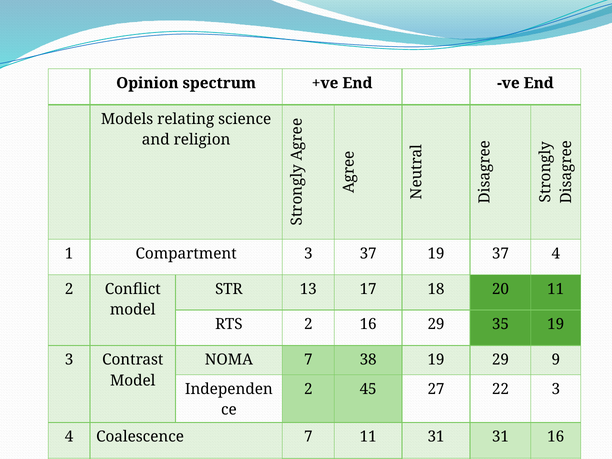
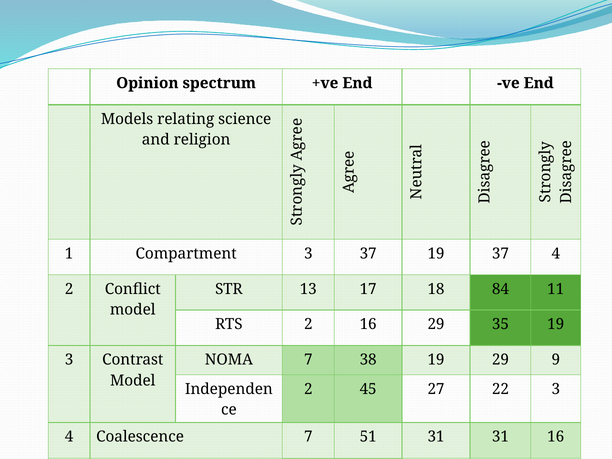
20: 20 -> 84 (500, 289)
7 11: 11 -> 51 (368, 437)
